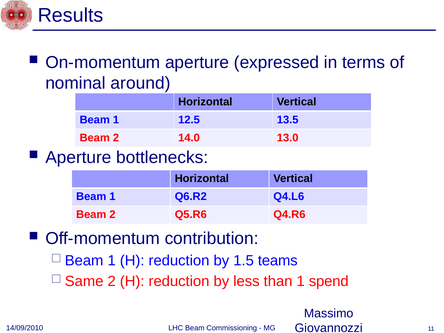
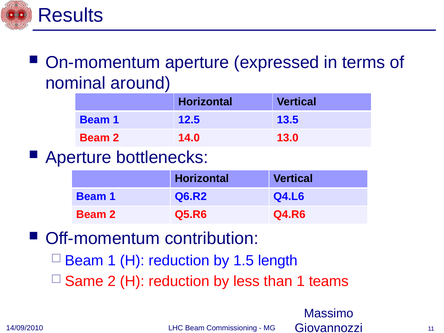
teams: teams -> length (278, 261)
spend: spend -> teams (329, 281)
